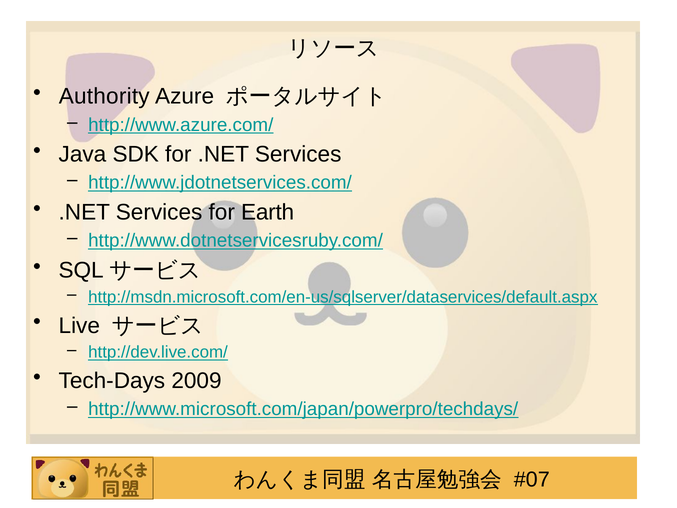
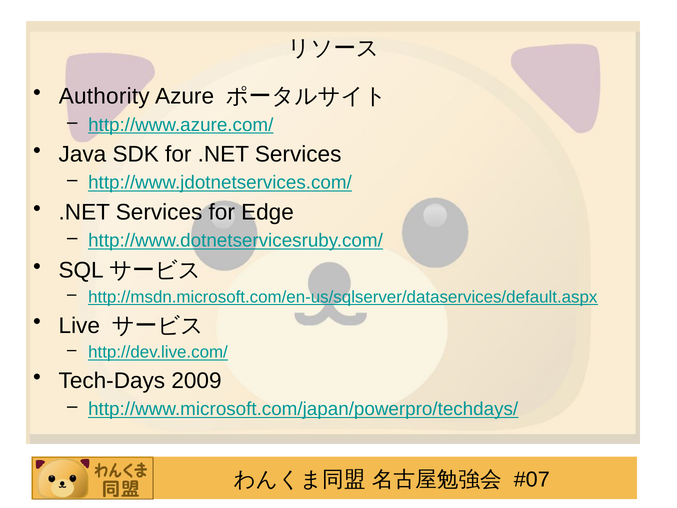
Earth: Earth -> Edge (267, 212)
